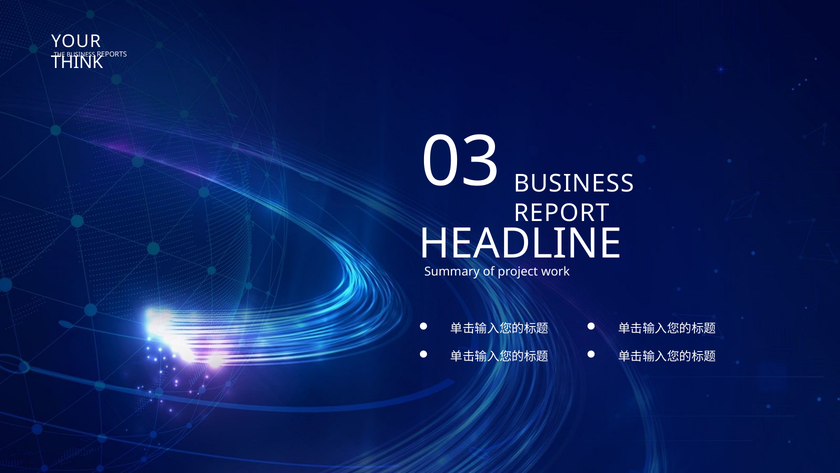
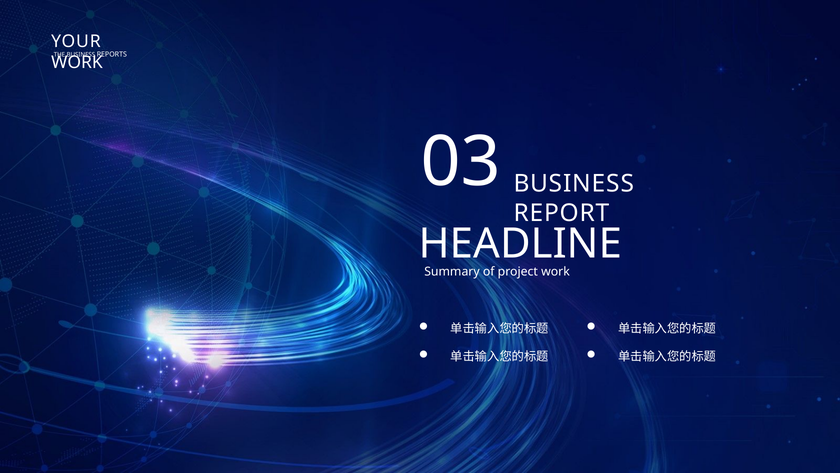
THINK: THINK -> WORK (77, 62)
